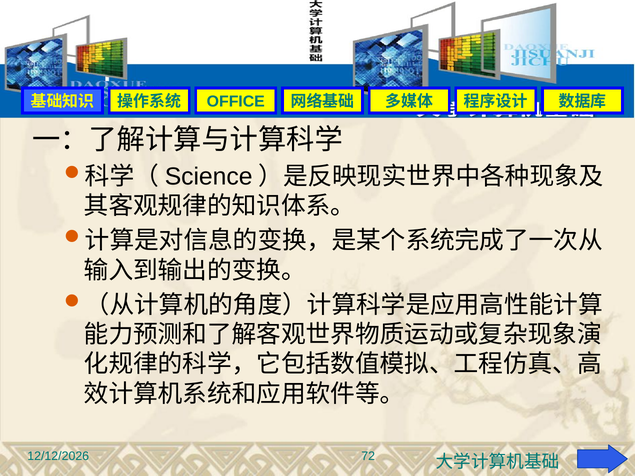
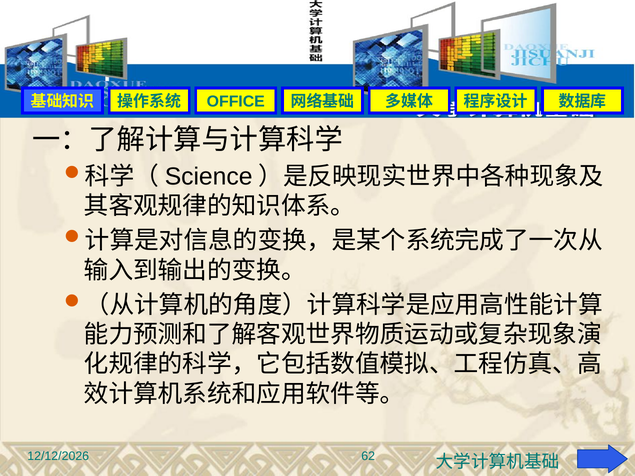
72: 72 -> 62 (368, 456)
